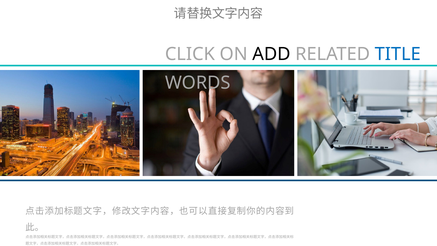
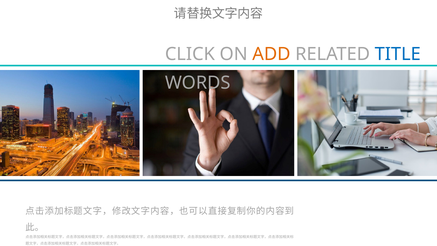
ADD colour: black -> orange (271, 54)
